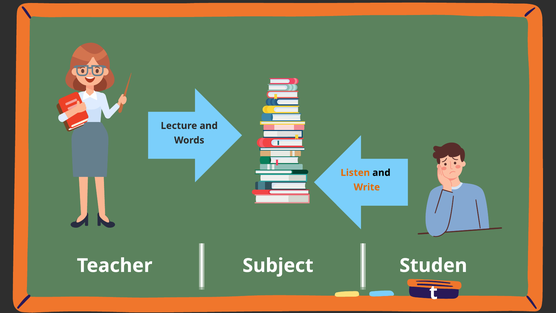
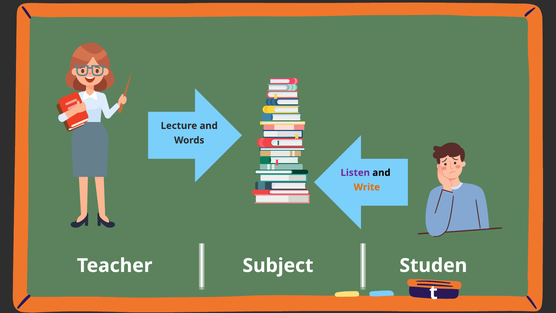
Listen colour: orange -> purple (355, 173)
